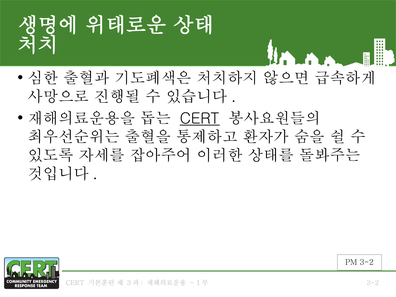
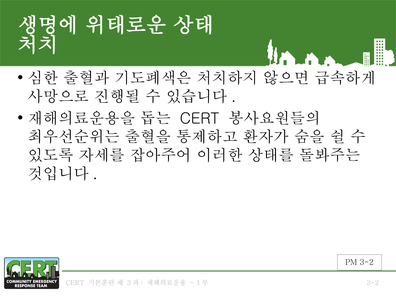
CERT underline: present -> none (200, 118)
